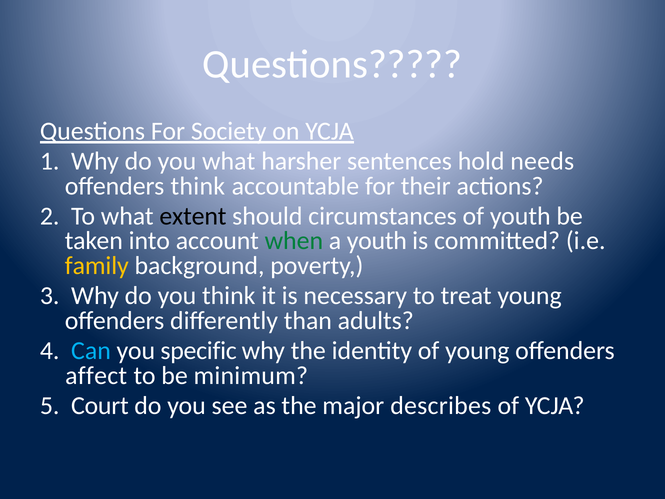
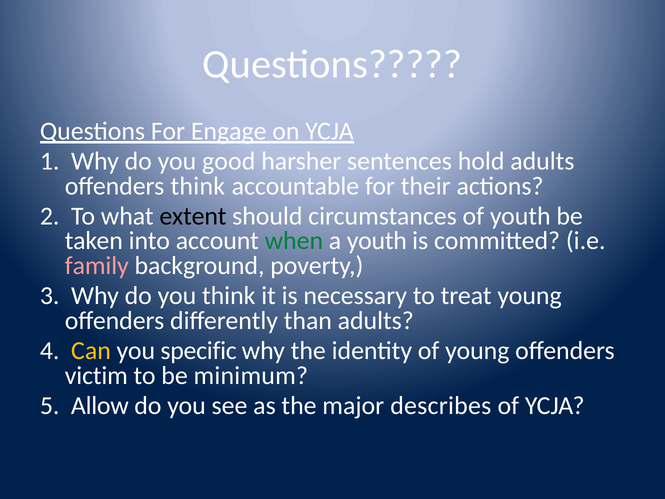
Society: Society -> Engage (229, 131)
you what: what -> good (229, 161)
hold needs: needs -> adults (542, 161)
family colour: yellow -> pink (97, 266)
Can colour: light blue -> yellow (91, 351)
affect: affect -> victim (96, 375)
Court: Court -> Allow (100, 405)
